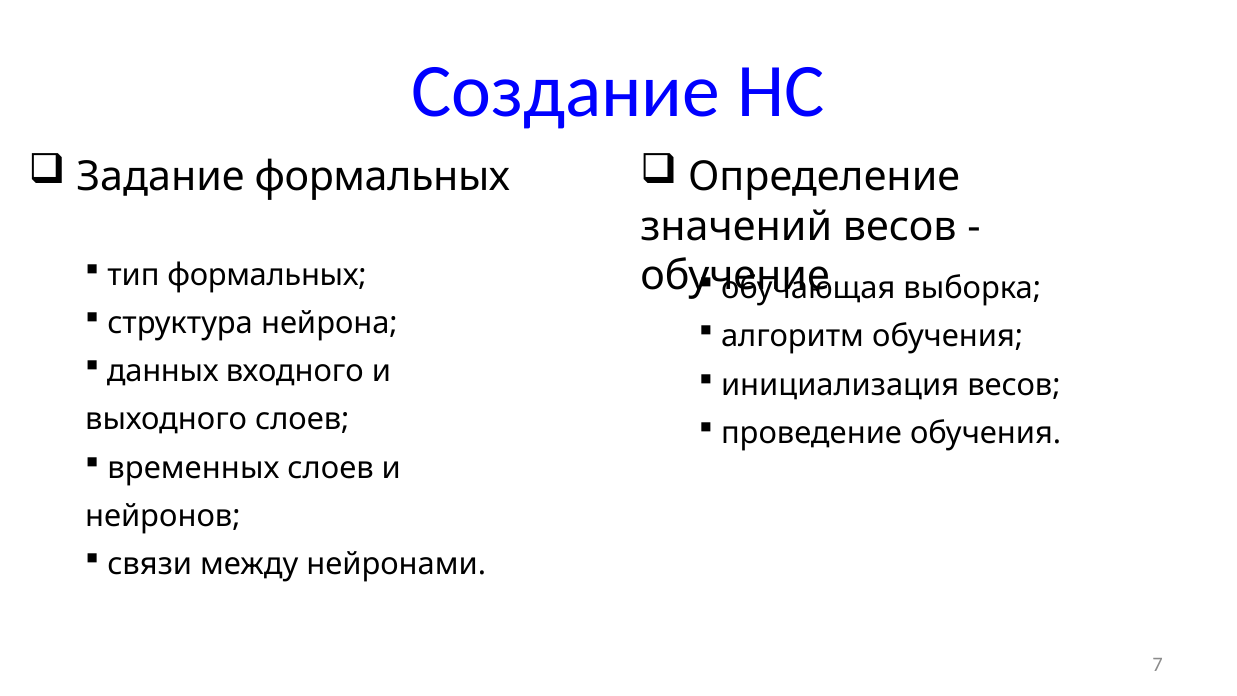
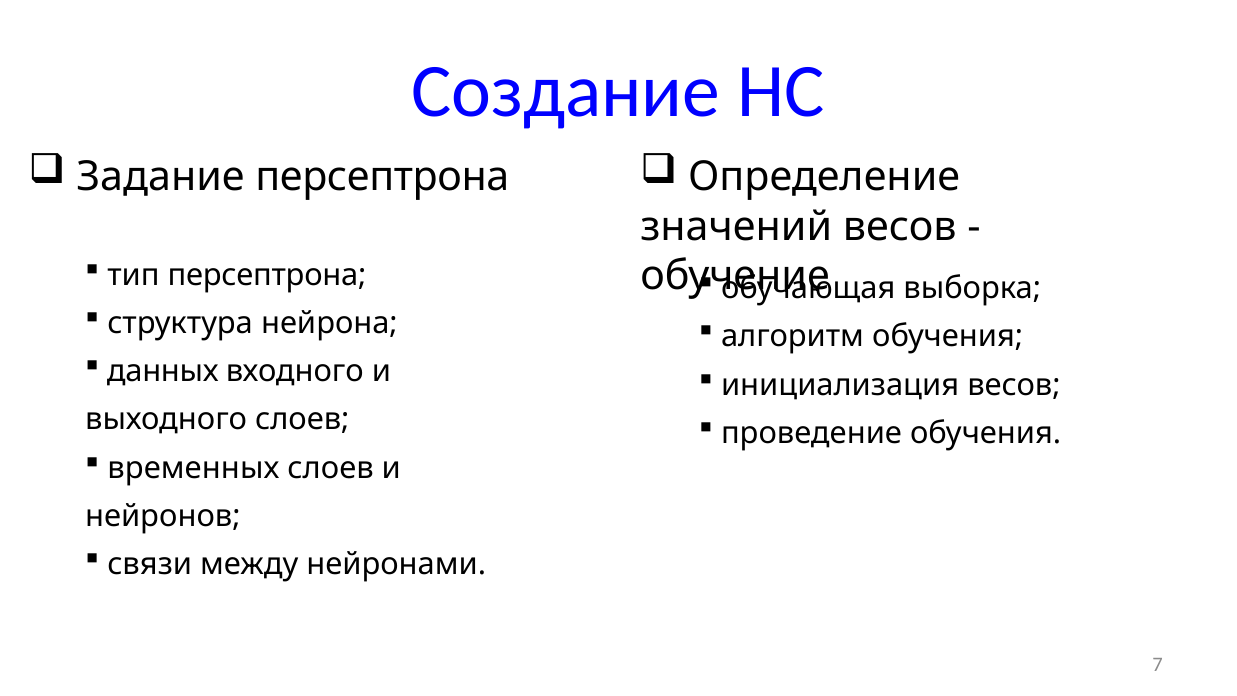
Задание формальных: формальных -> персептрона (382, 177)
тип формальных: формальных -> персептрона (267, 275)
